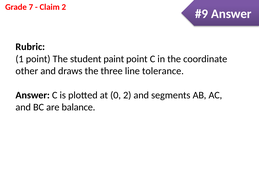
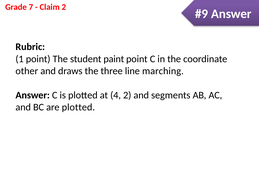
tolerance: tolerance -> marching (163, 71)
0: 0 -> 4 (116, 95)
are balance: balance -> plotted (78, 107)
